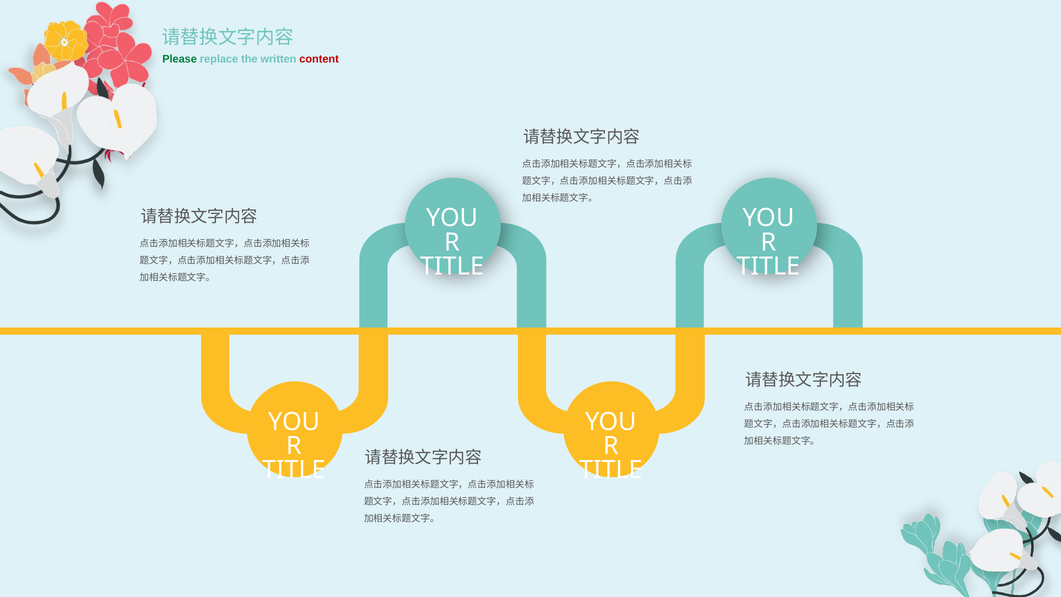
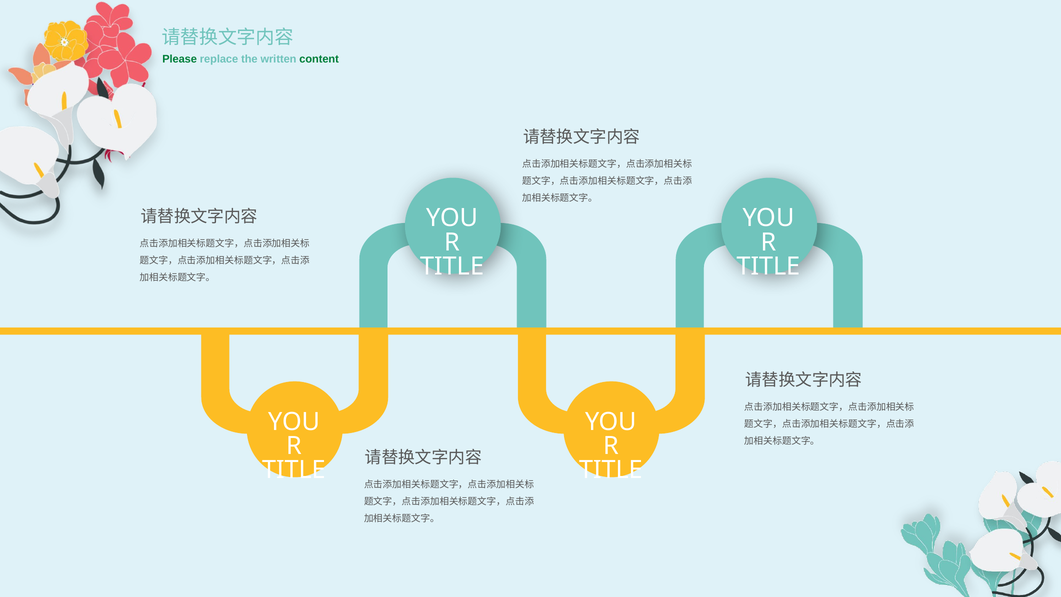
content colour: red -> green (319, 59)
